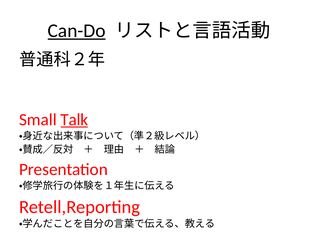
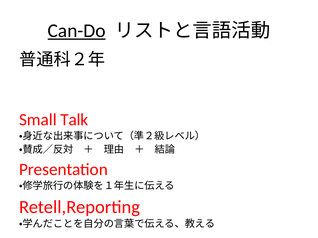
Talk underline: present -> none (74, 120)
